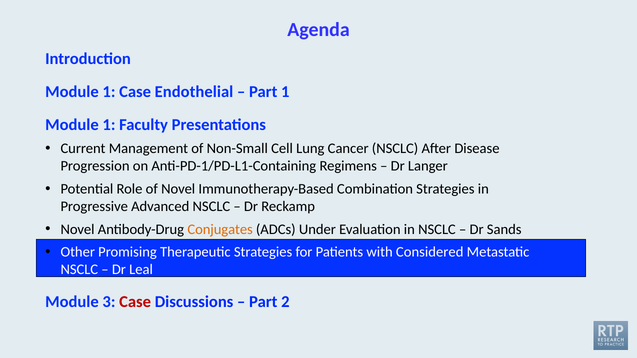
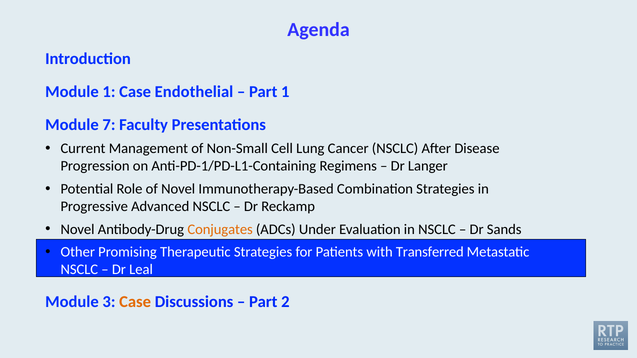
1: 1 -> 7 (109, 125)
Considered: Considered -> Transferred (430, 252)
Case colour: red -> orange (135, 302)
